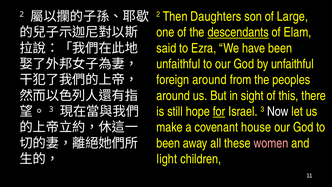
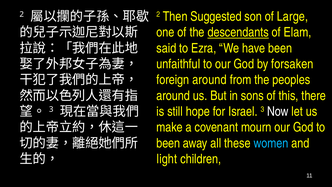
Daughters: Daughters -> Suggested (216, 17)
by unfaithful: unfaithful -> forsaken (292, 64)
sight: sight -> sons (252, 96)
for underline: present -> none (219, 111)
house: house -> mourn (256, 127)
women colour: pink -> light blue (271, 143)
